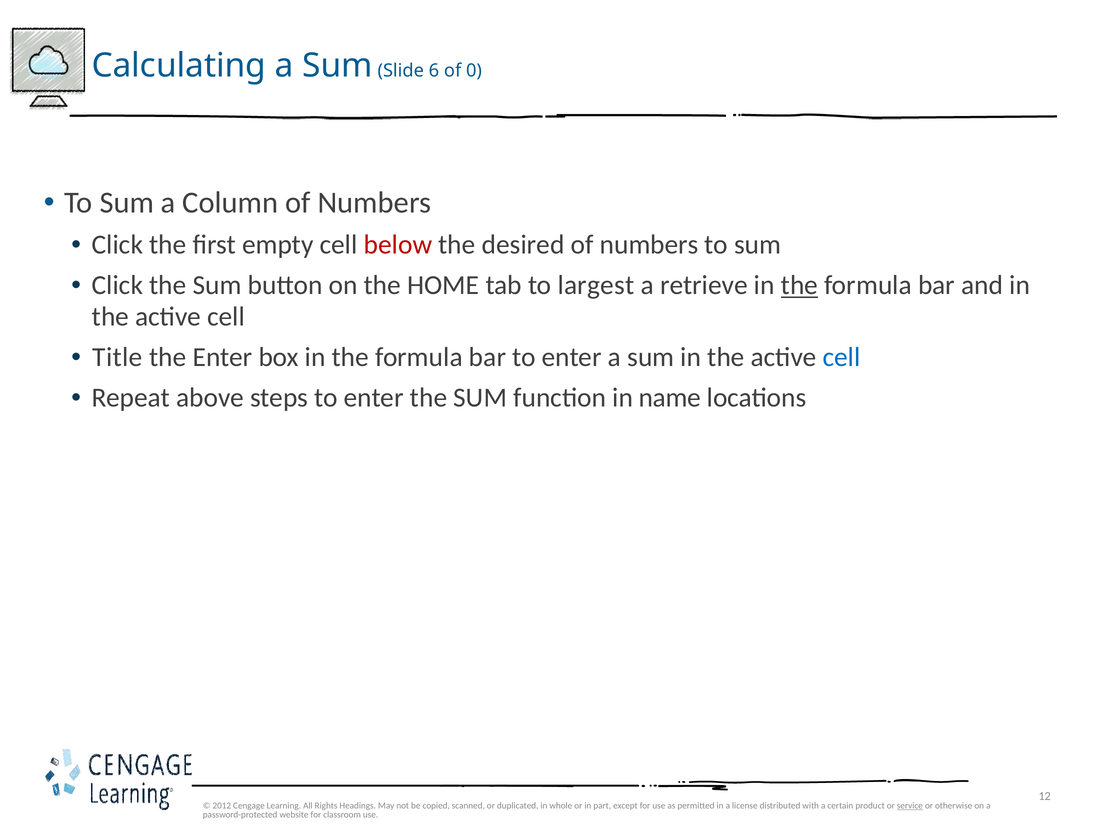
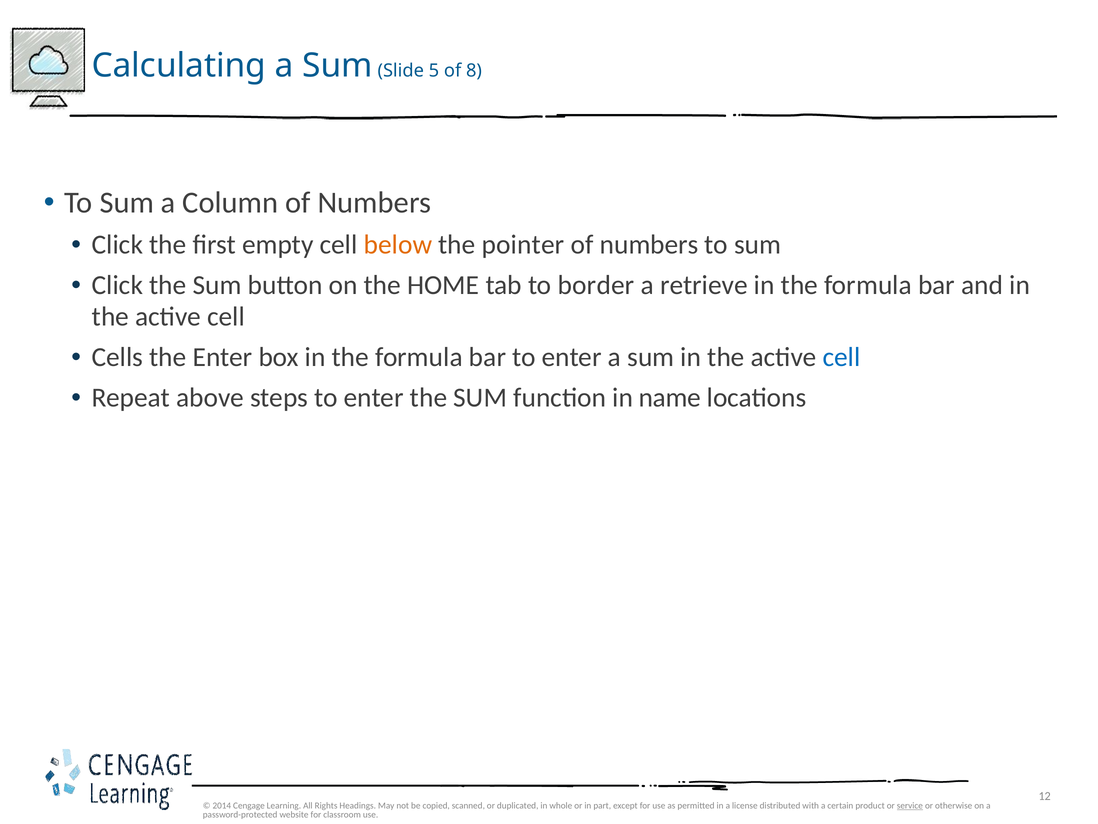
6: 6 -> 5 (434, 71)
0: 0 -> 8 (474, 71)
below colour: red -> orange (398, 245)
desired: desired -> pointer (523, 245)
largest: largest -> border (596, 285)
the underline: present -> none (799, 285)
Title: Title -> Cells (117, 357)
2012: 2012 -> 2014 (222, 805)
